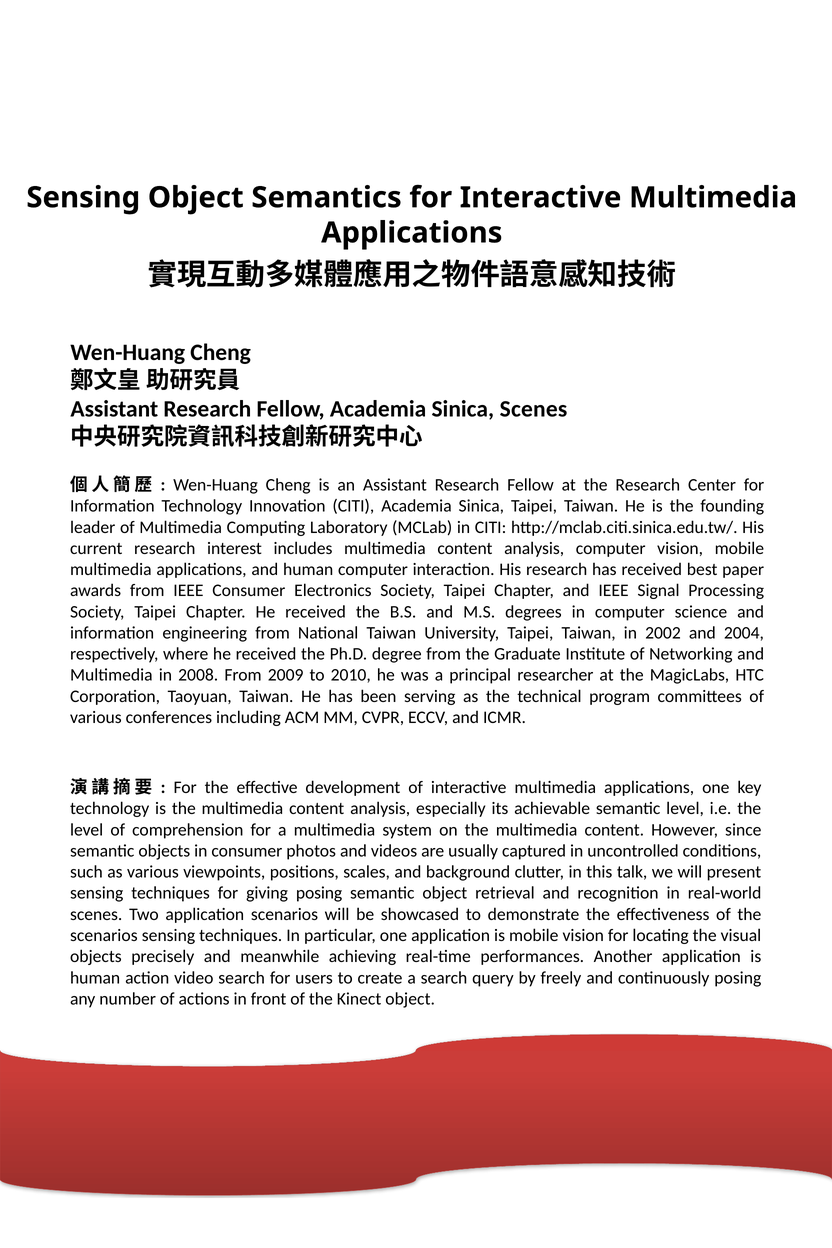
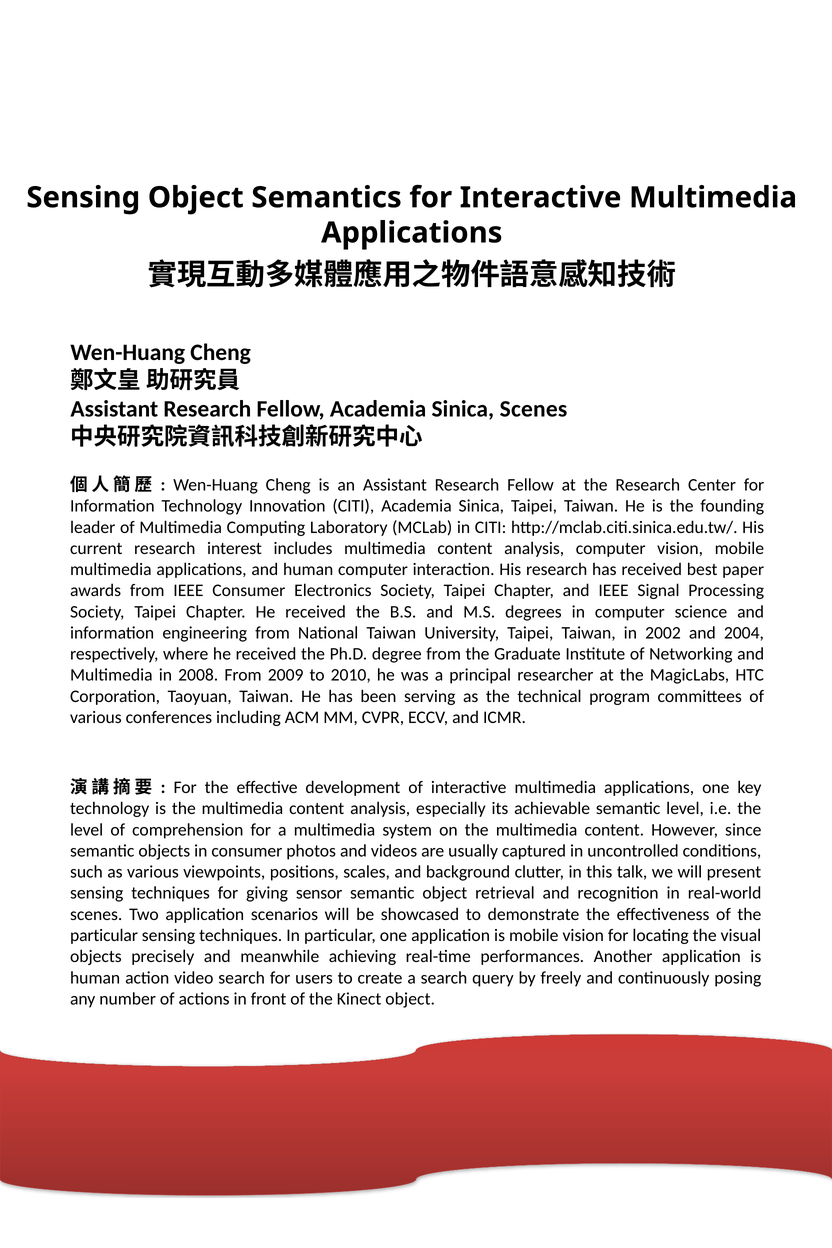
giving posing: posing -> sensor (319, 893)
scenarios: scenarios -> particular (104, 935)
